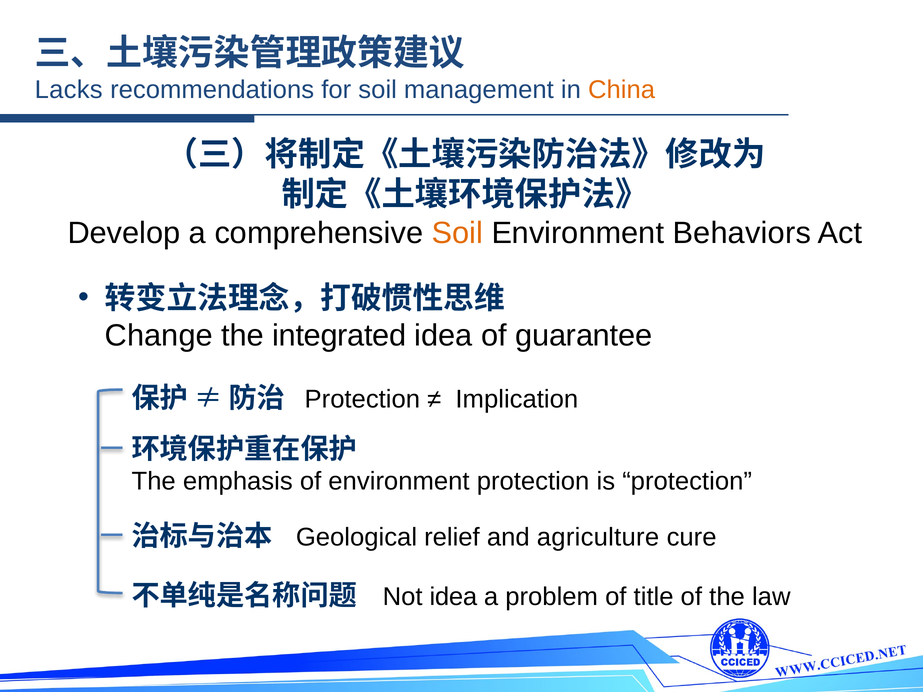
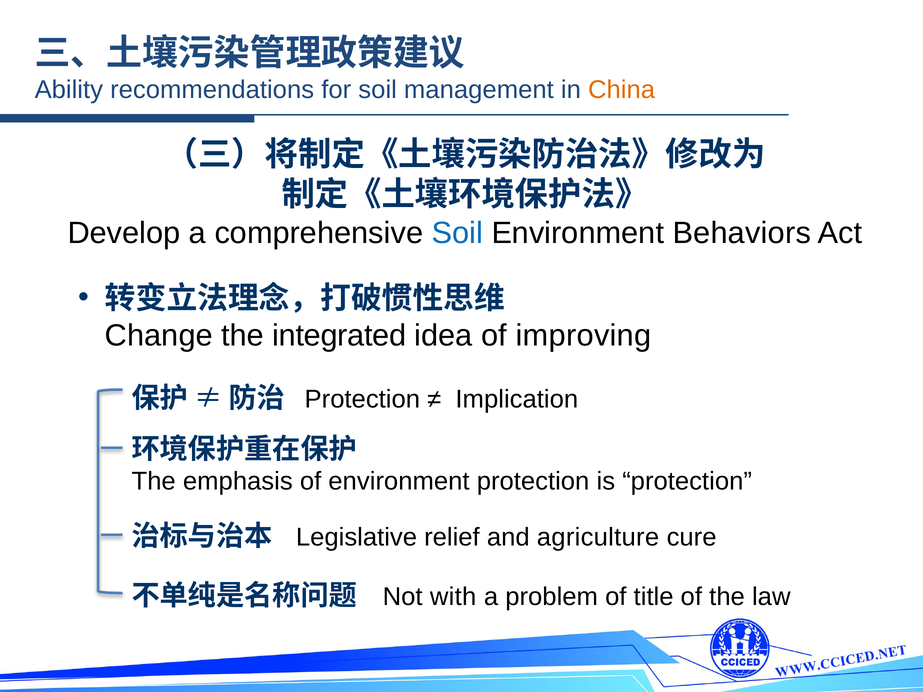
Lacks: Lacks -> Ability (69, 90)
Soil colour: orange -> blue (457, 233)
guarantee: guarantee -> improving (583, 335)
Geological: Geological -> Legislative (356, 538)
Not idea: idea -> with (453, 597)
